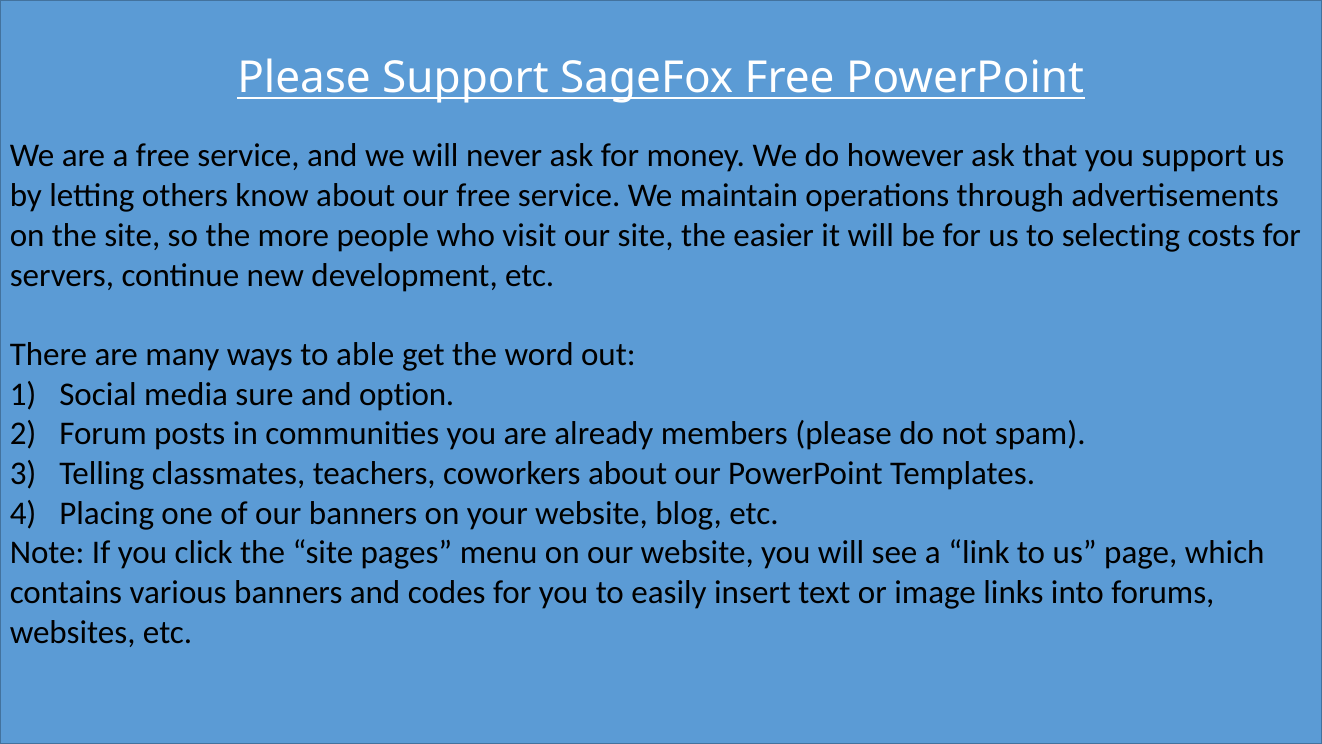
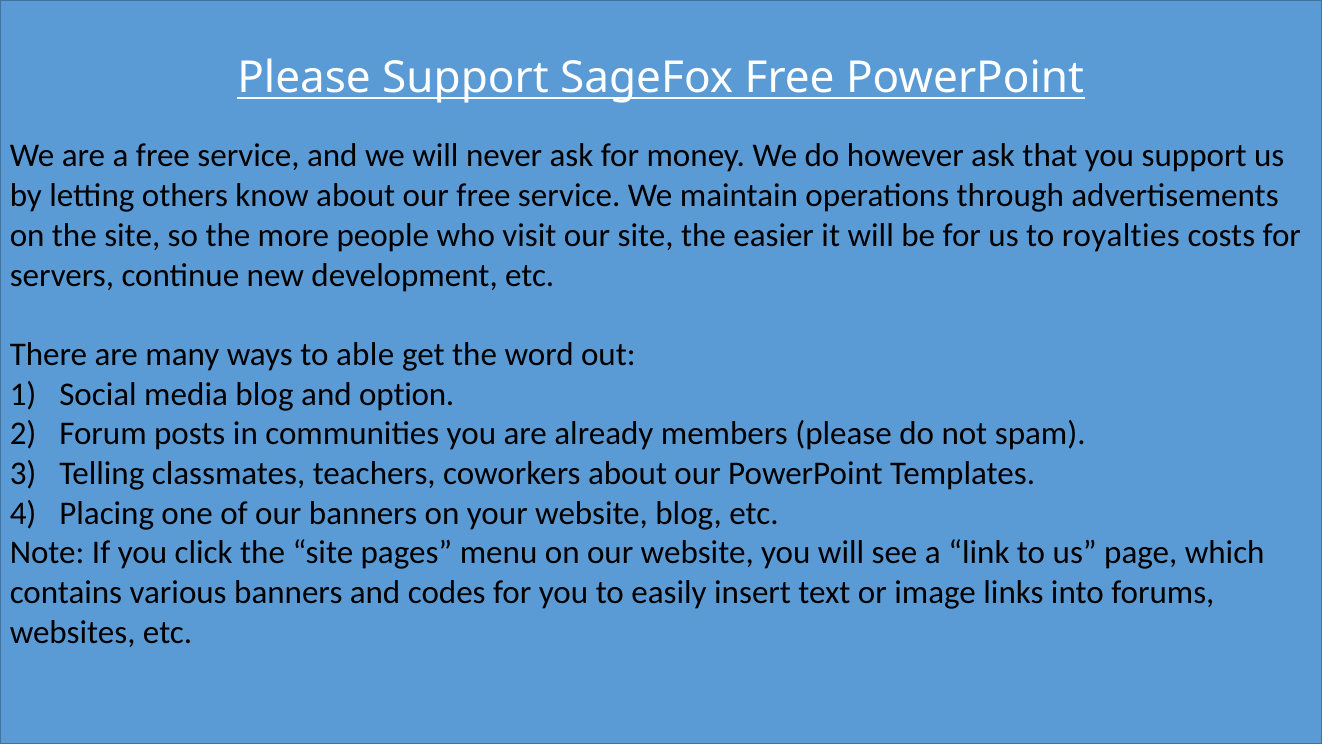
selecting: selecting -> royalties (1121, 235)
media sure: sure -> blog (264, 394)
